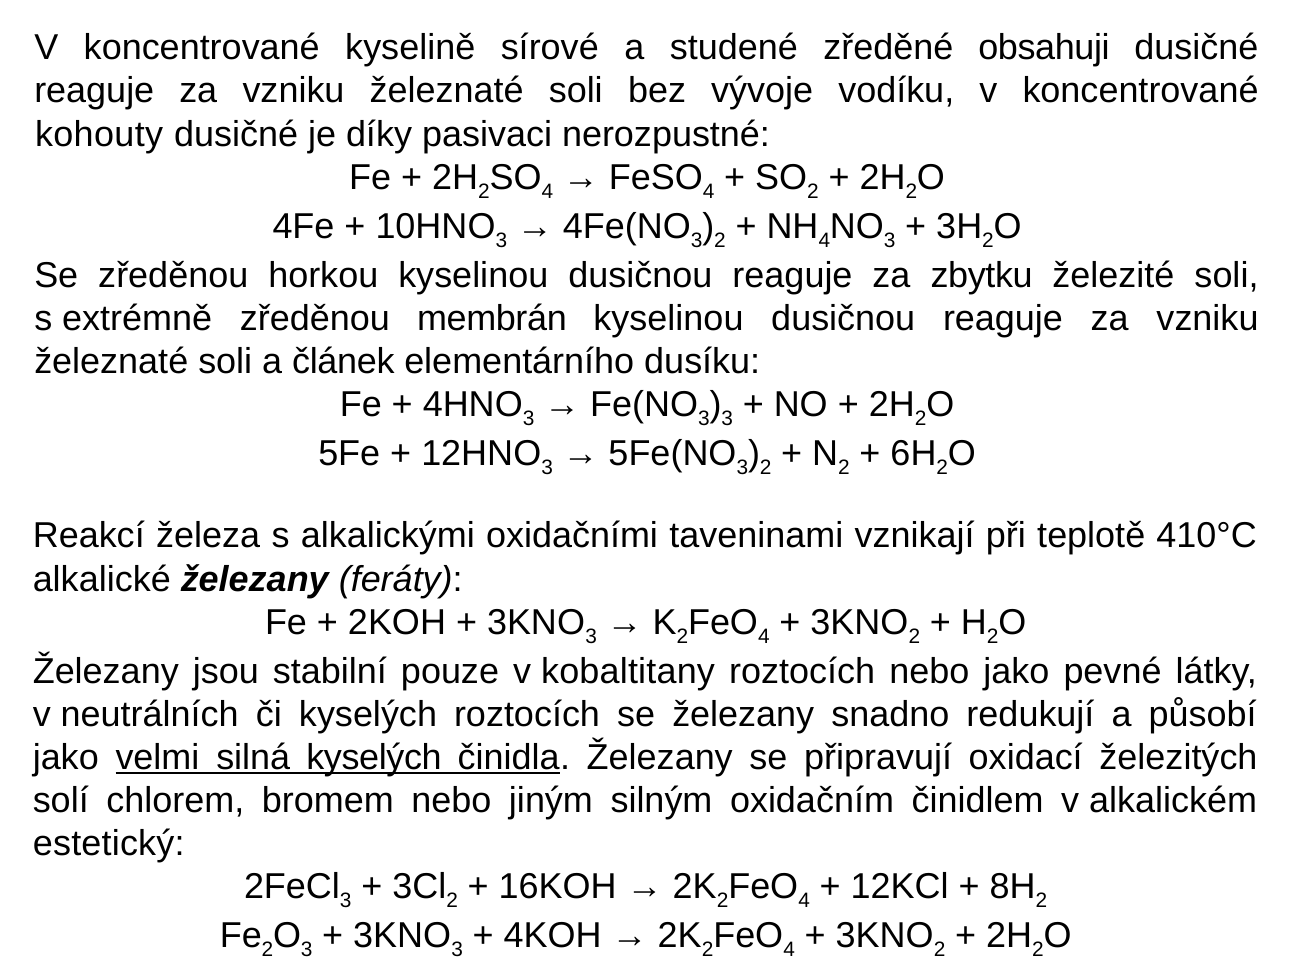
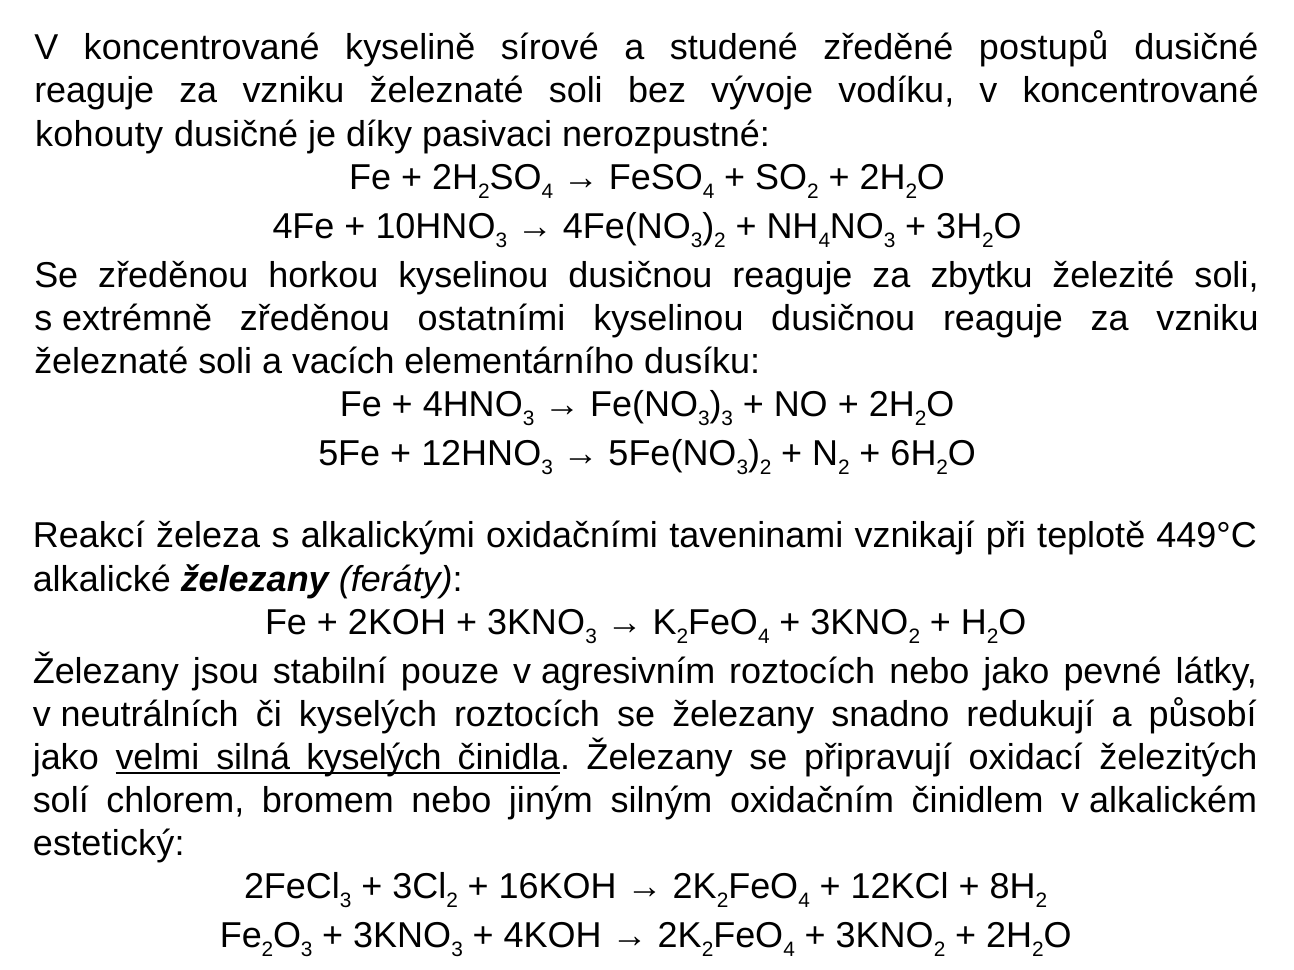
obsahuji: obsahuji -> postupů (1044, 48)
membrán: membrán -> ostatními (492, 319)
článek: článek -> vacích (343, 362)
410°C: 410°C -> 449°C (1207, 536)
kobaltitany: kobaltitany -> agresivním (628, 672)
